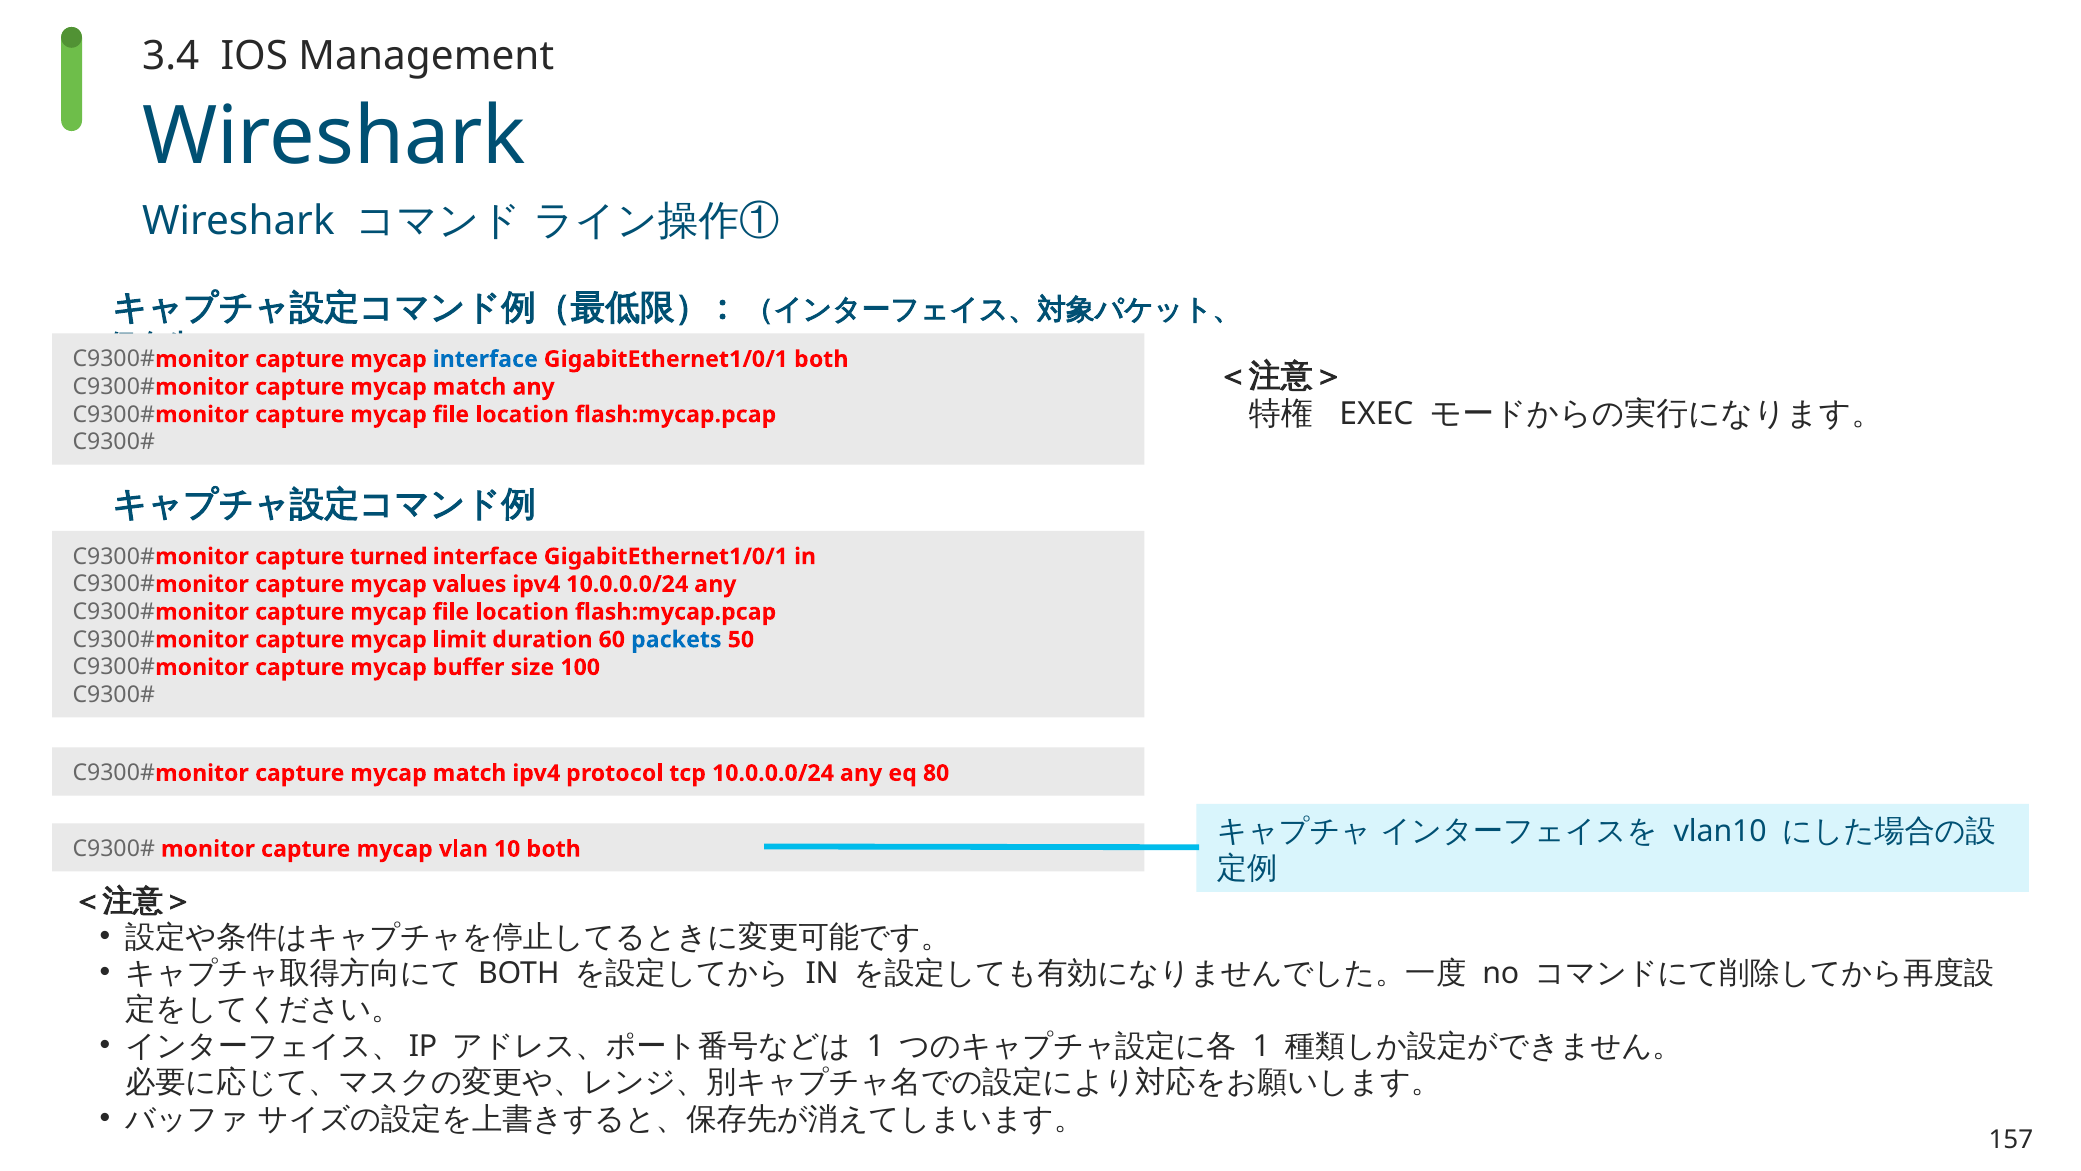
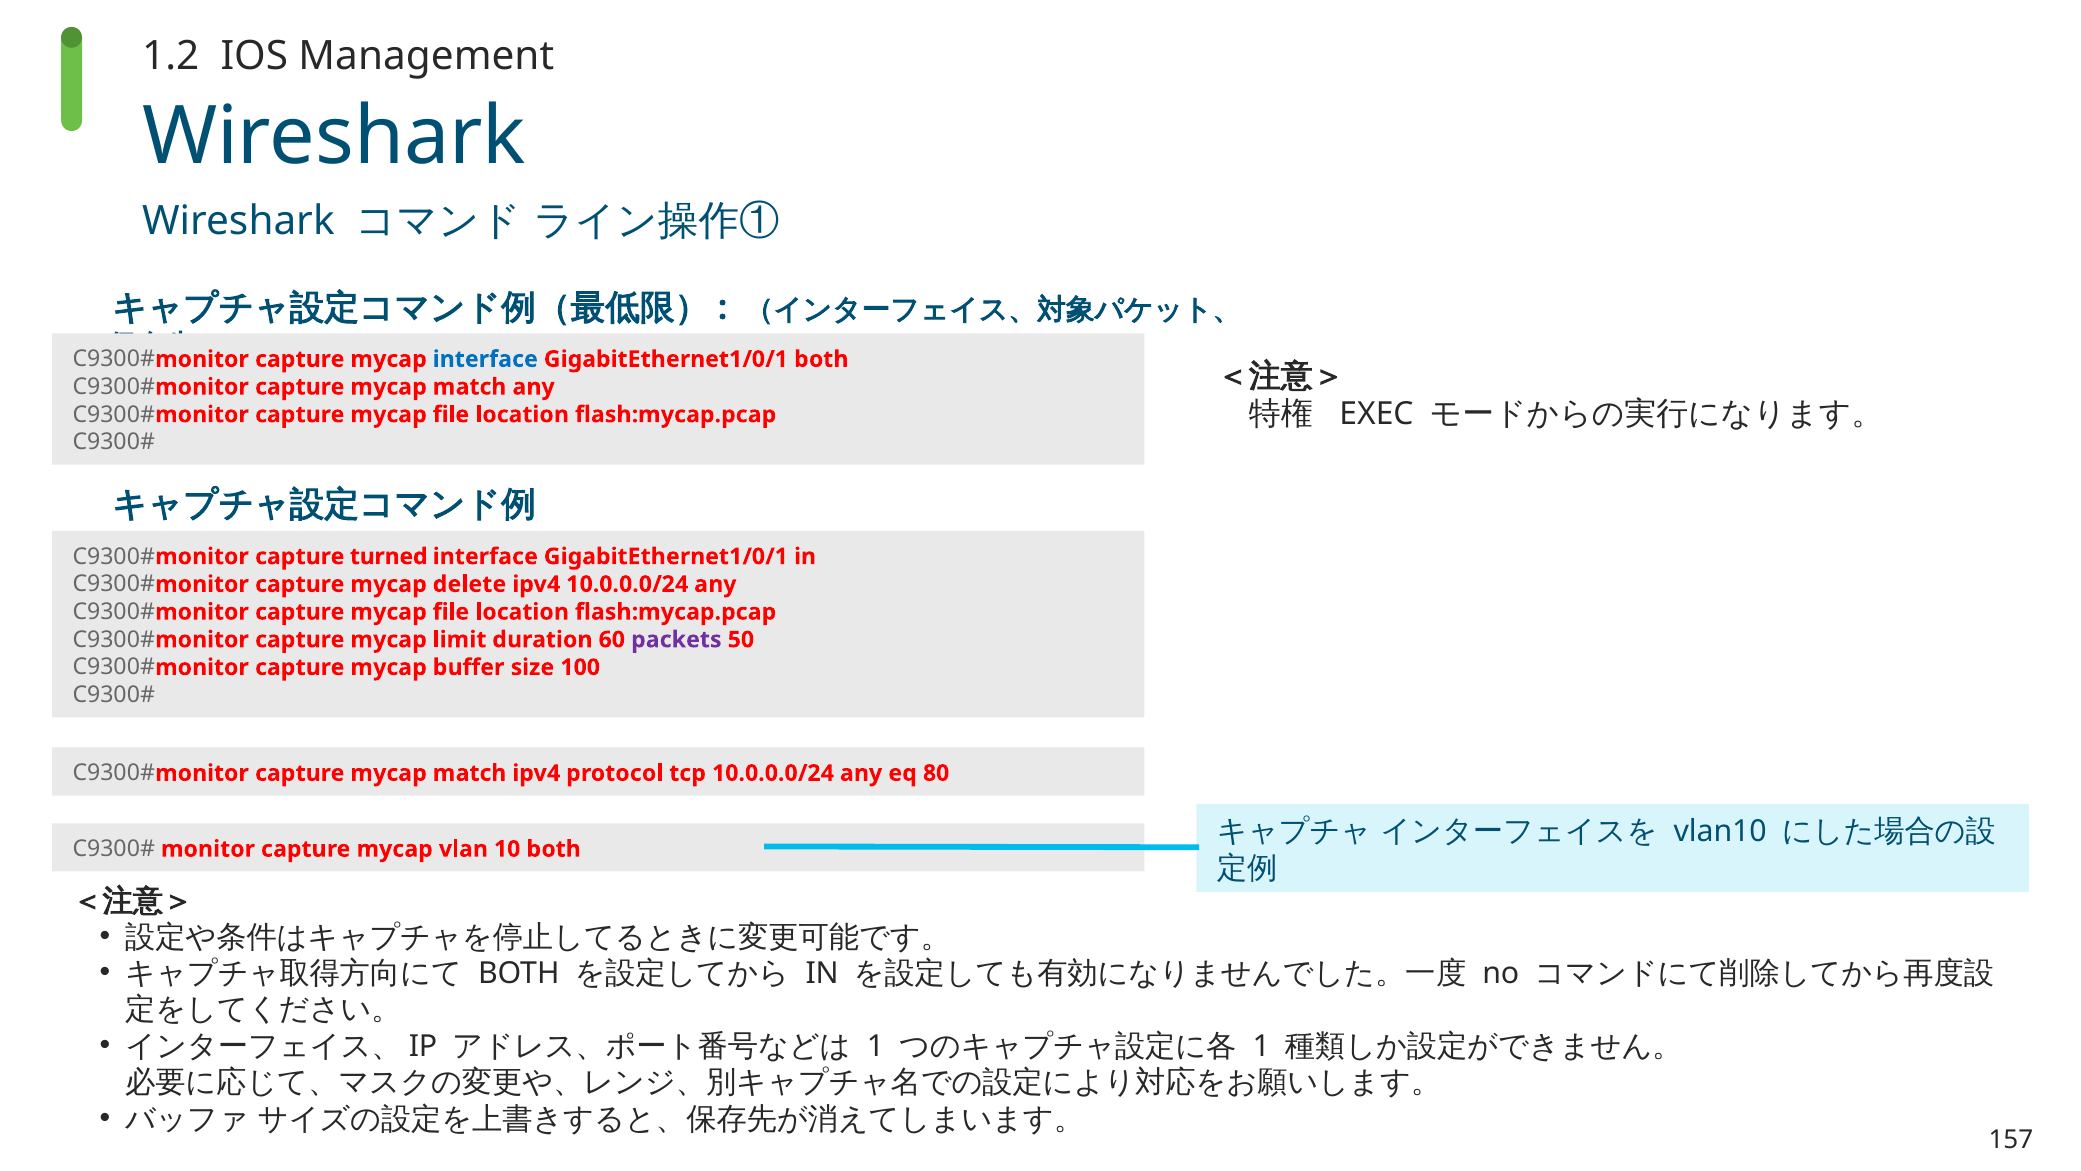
3.4: 3.4 -> 1.2 (171, 56)
values: values -> delete (469, 584)
packets colour: blue -> purple (676, 639)
